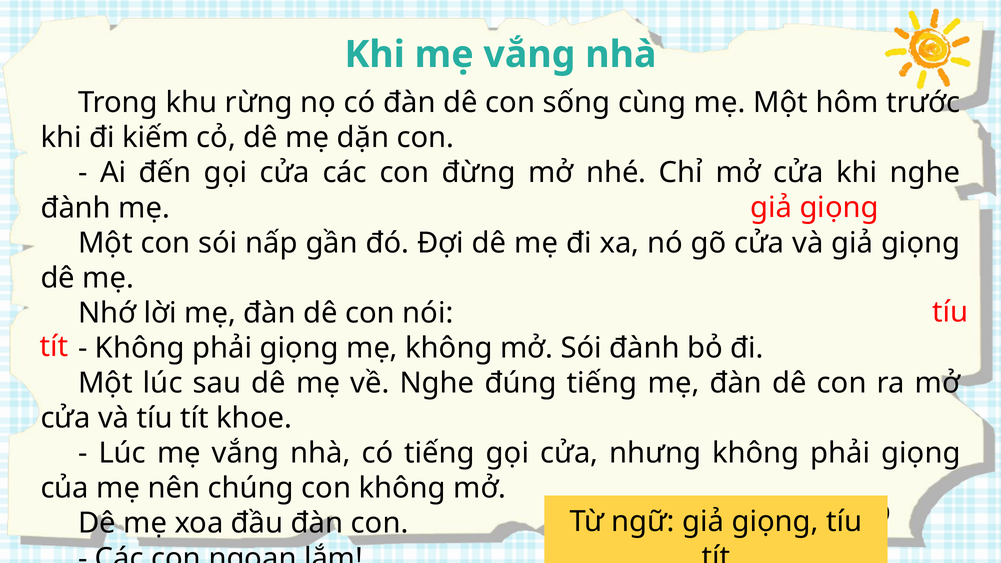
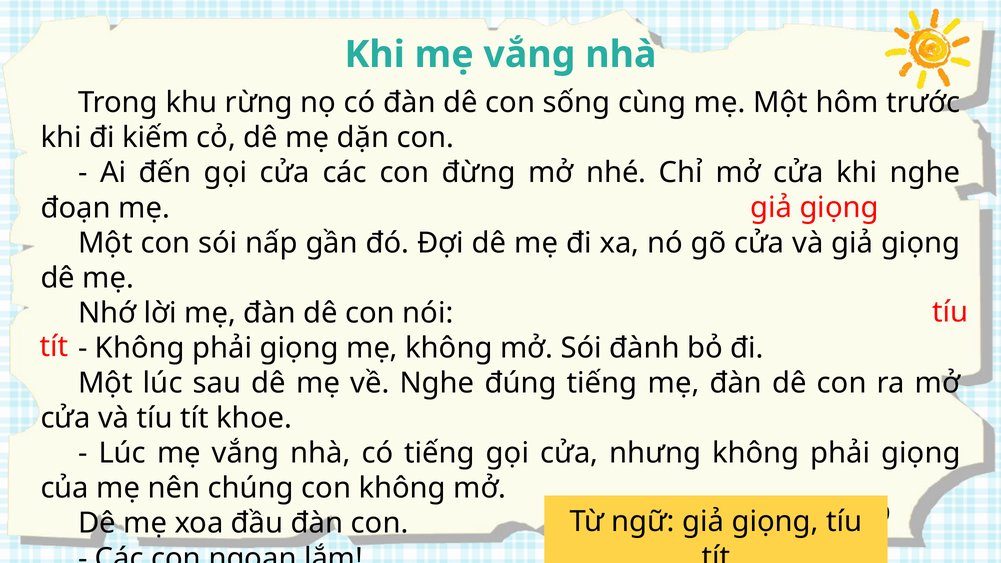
đành: đành -> đoạn (76, 208)
